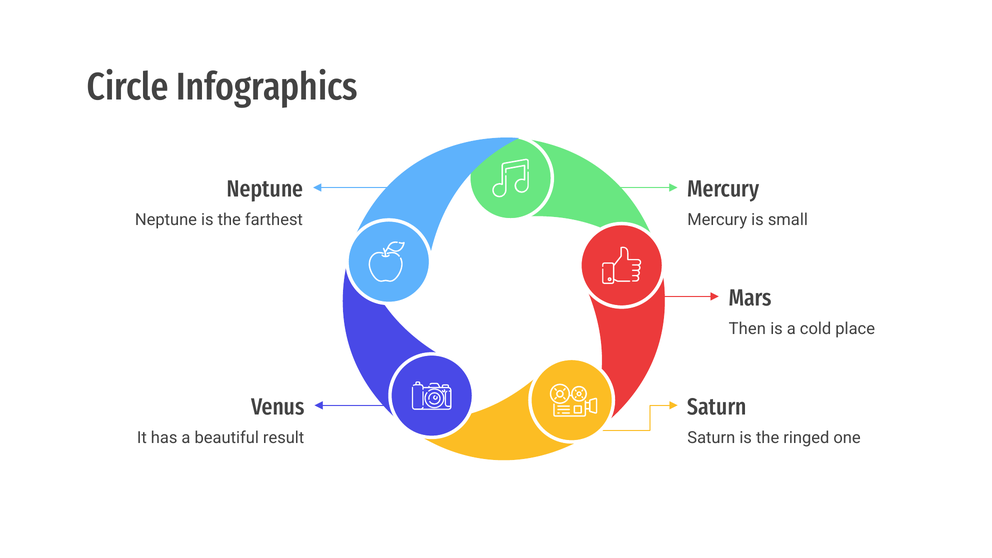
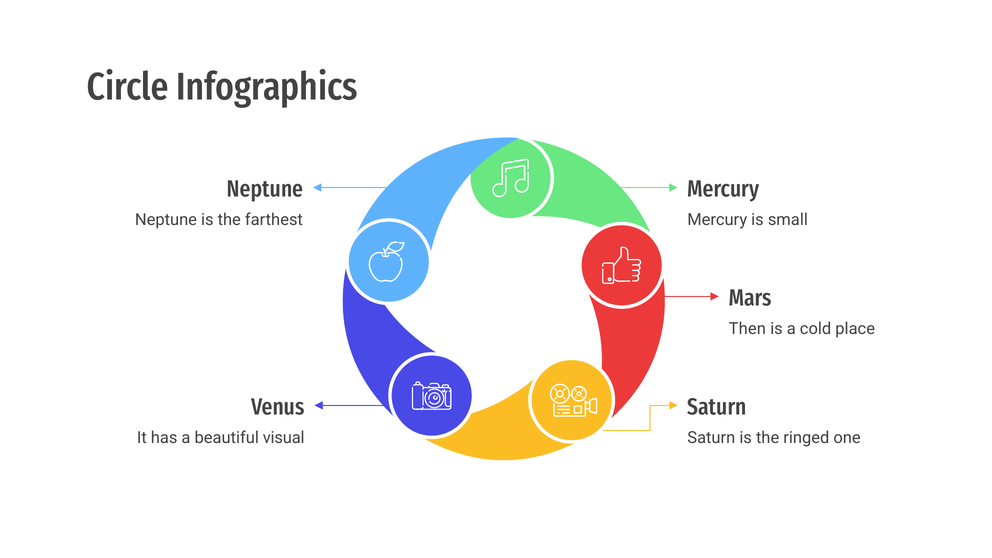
result: result -> visual (284, 438)
